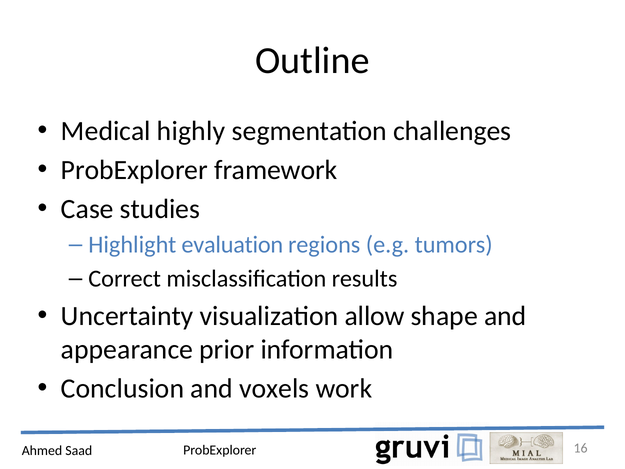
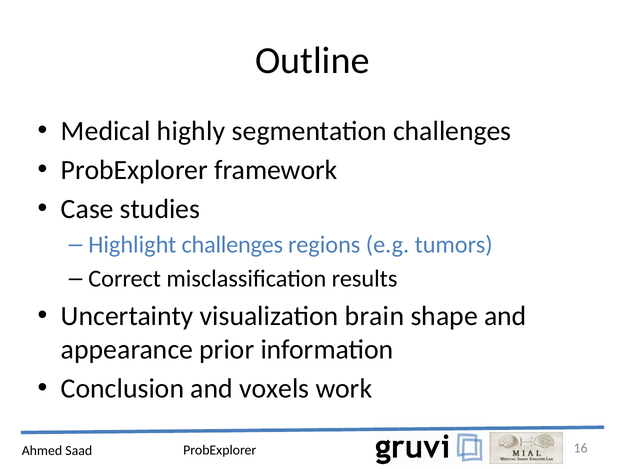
Highlight evaluation: evaluation -> challenges (232, 245)
allow: allow -> brain (374, 316)
